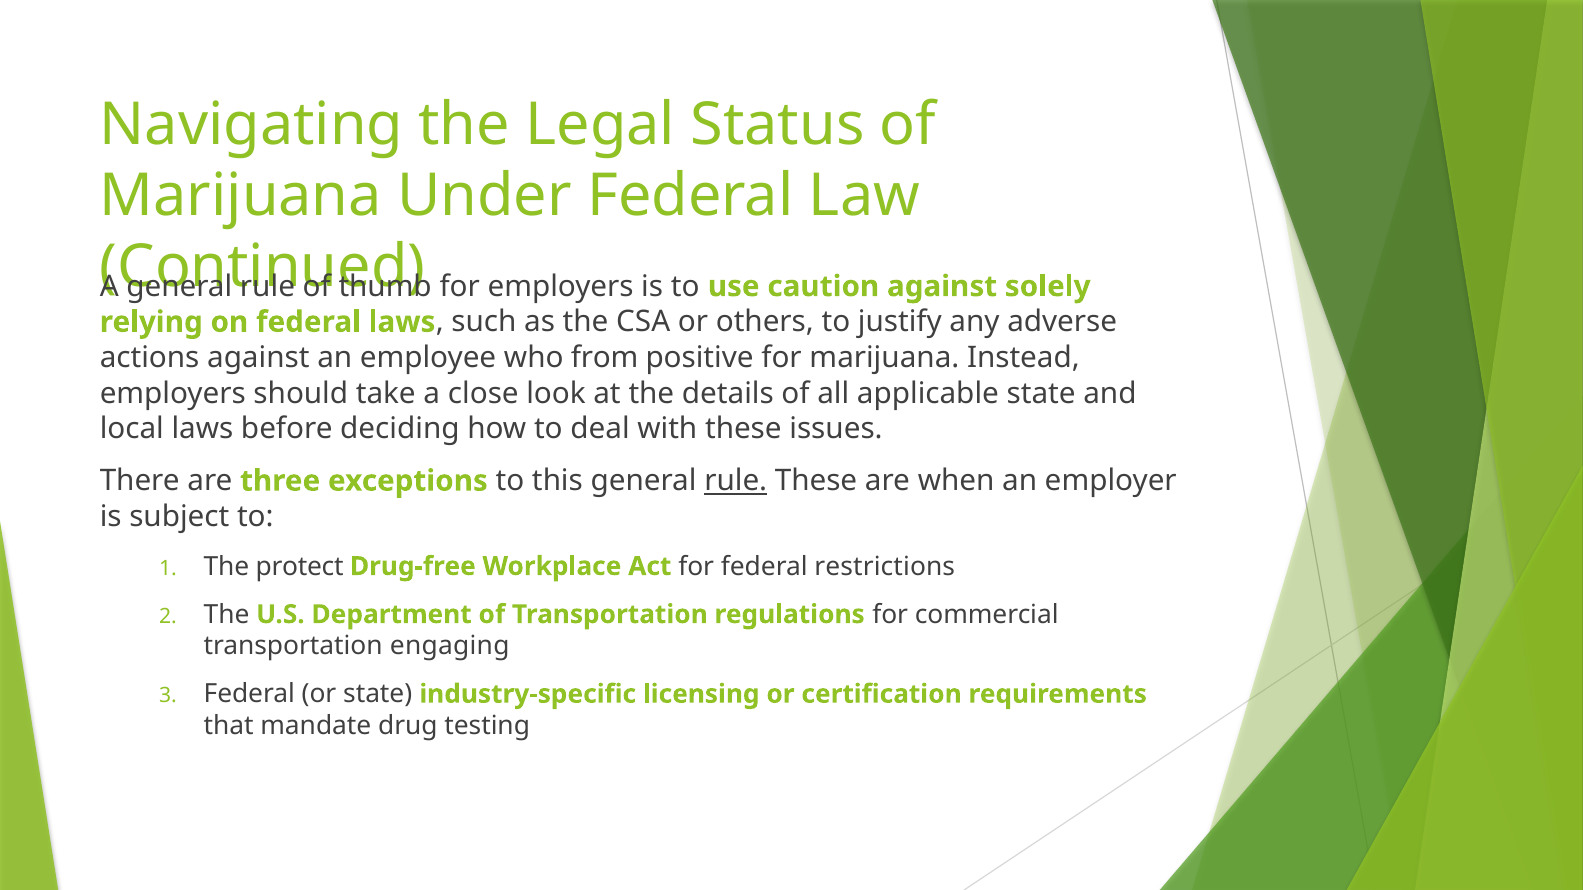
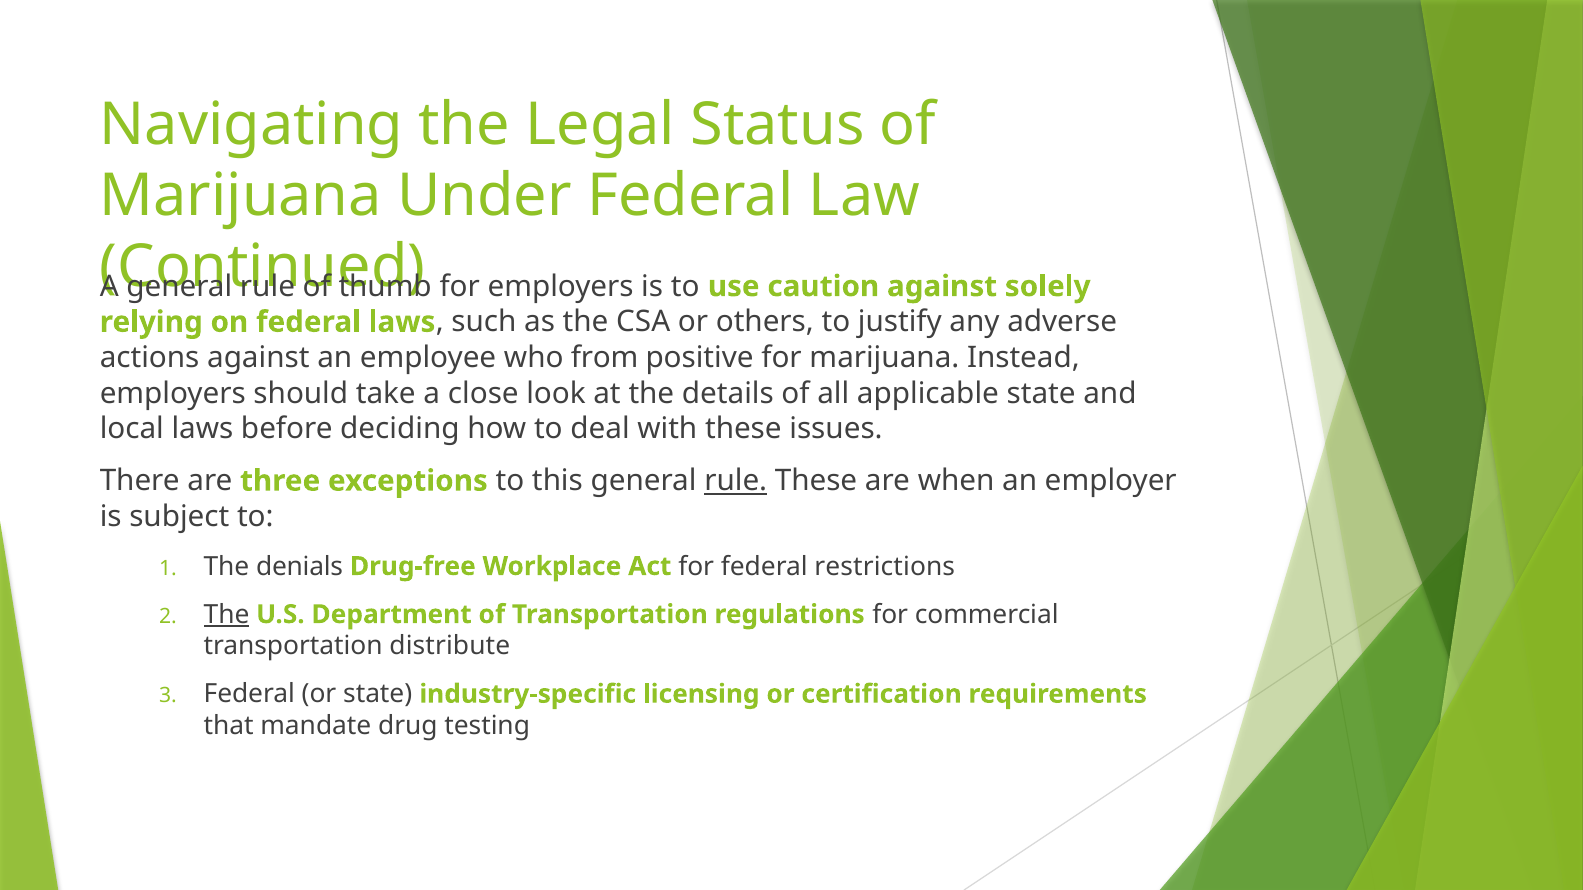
protect: protect -> denials (300, 567)
The underline: none -> present (227, 615)
engaging: engaging -> distribute (450, 646)
